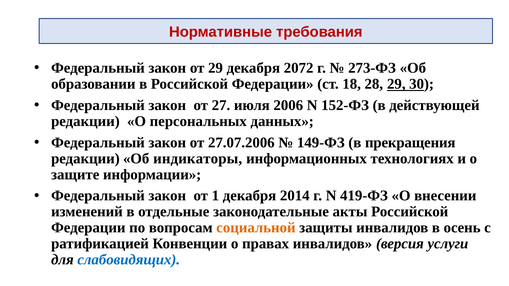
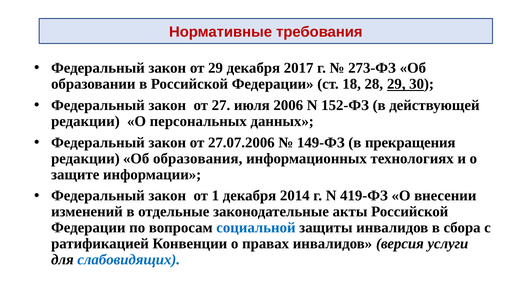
2072: 2072 -> 2017 (299, 68)
индикаторы: индикаторы -> образования (198, 159)
социальной colour: orange -> blue (256, 228)
осень: осень -> сбора (462, 228)
